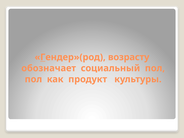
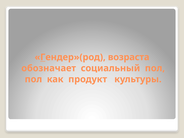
возрасту: возрасту -> возраста (129, 57)
